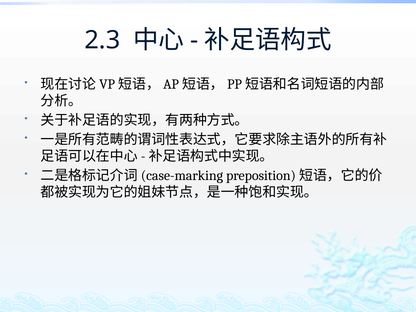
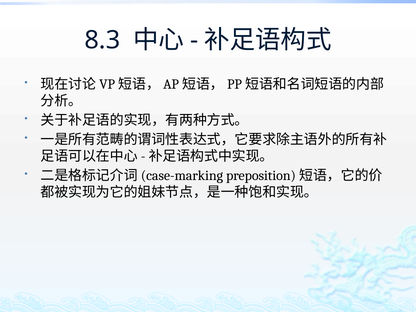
2.3: 2.3 -> 8.3 (102, 40)
